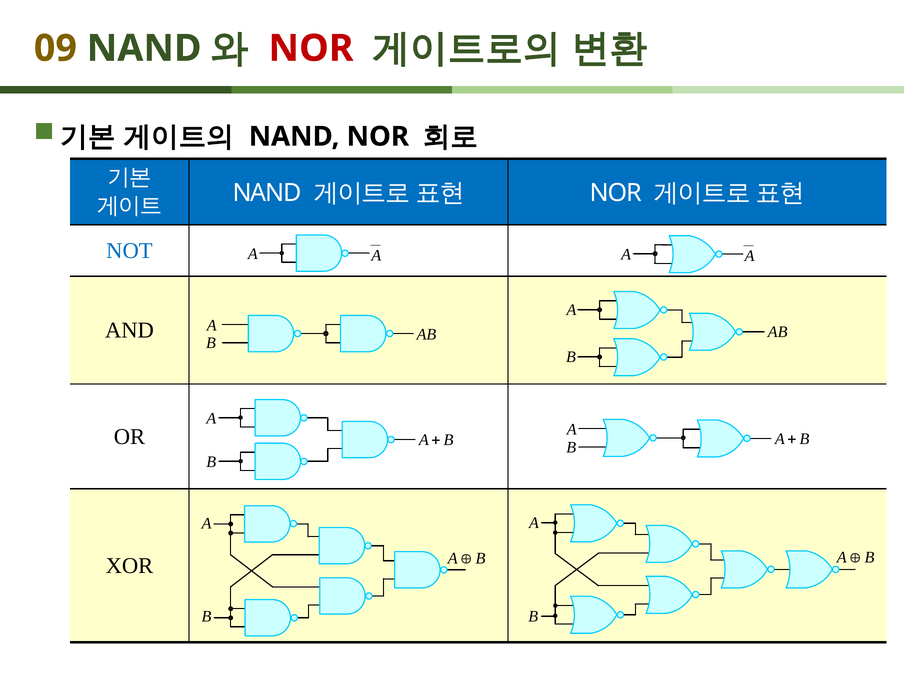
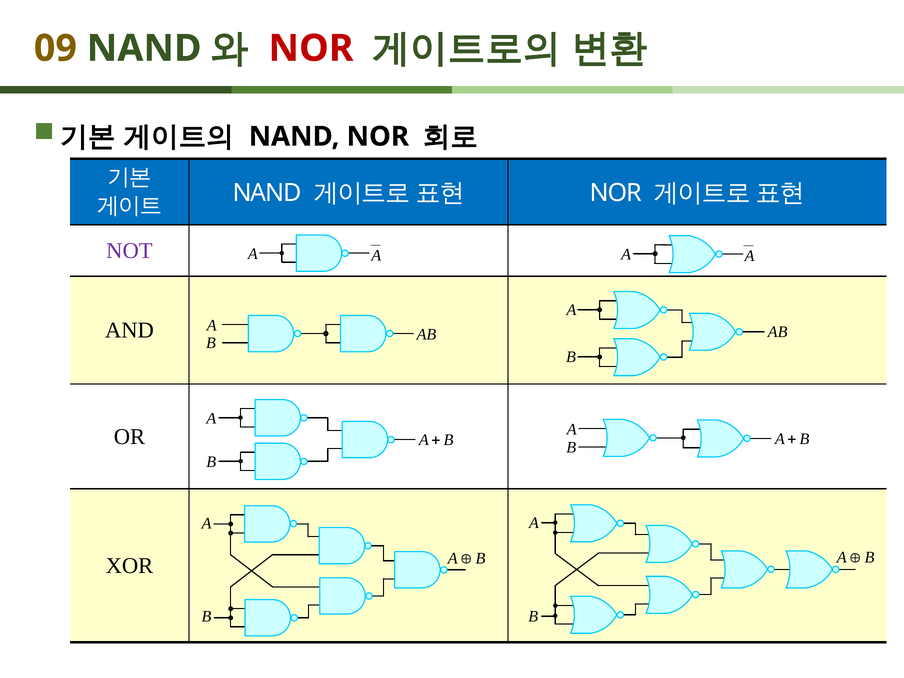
NOT colour: blue -> purple (129, 251)
